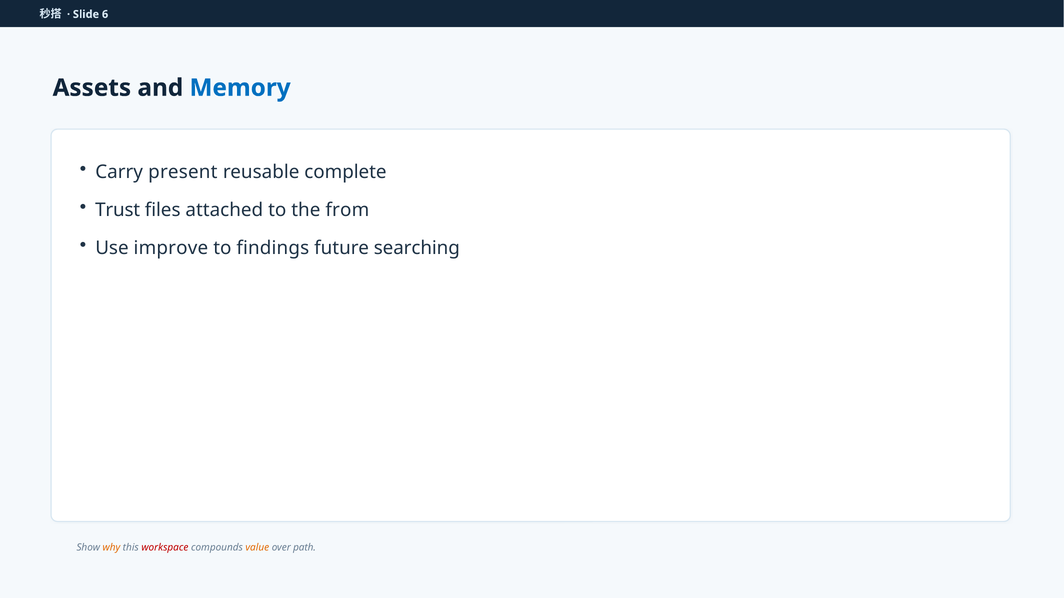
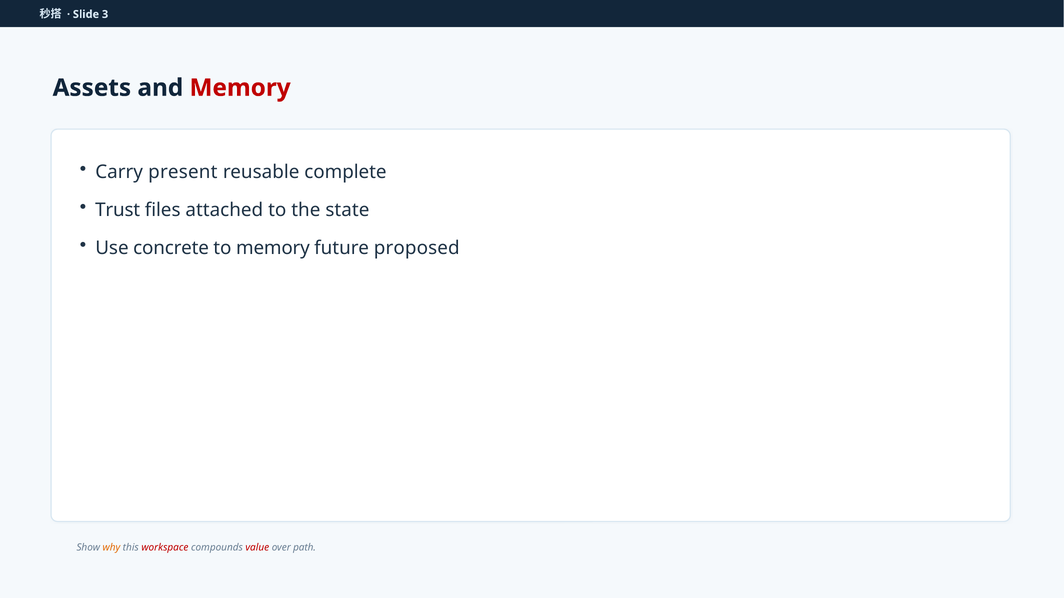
6: 6 -> 3 (105, 14)
Memory colour: blue -> red (240, 88)
from: from -> state (347, 210)
improve: improve -> concrete (171, 248)
to findings: findings -> memory (273, 248)
searching: searching -> proposed (417, 248)
value colour: orange -> red (257, 548)
